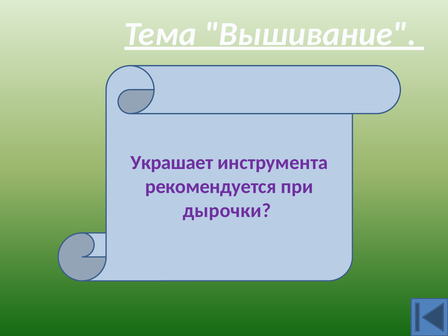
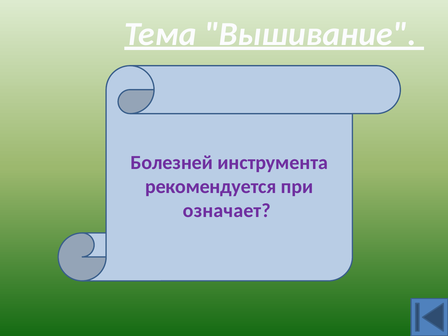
Украшает: Украшает -> Болезней (172, 163)
дырочки: дырочки -> означает (227, 211)
